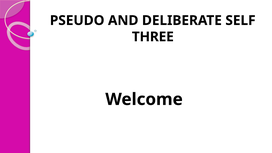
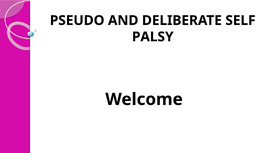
THREE: THREE -> PALSY (153, 37)
